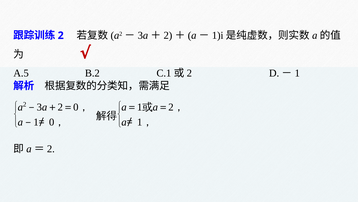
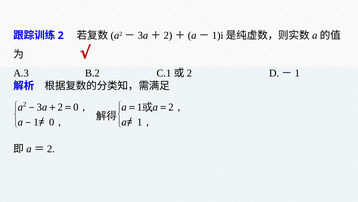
A.5: A.5 -> A.3 (21, 73)
